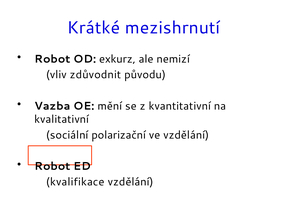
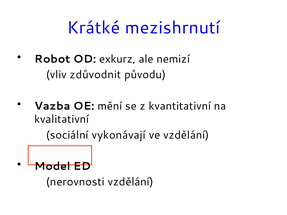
polarizační: polarizační -> vykonávají (119, 135)
Robot: Robot -> Model (52, 166)
kvalifikace: kvalifikace -> nerovnosti (75, 182)
